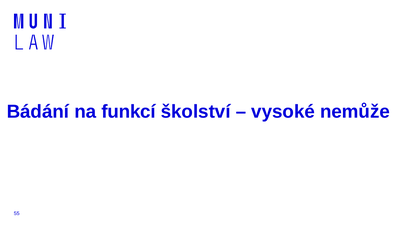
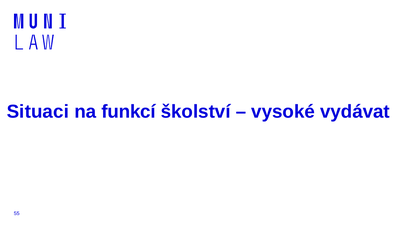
Bádání: Bádání -> Situaci (38, 112)
nemůže: nemůže -> vydávat (355, 112)
